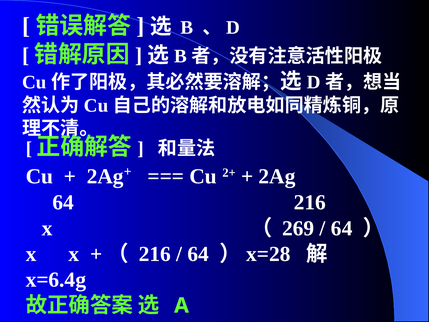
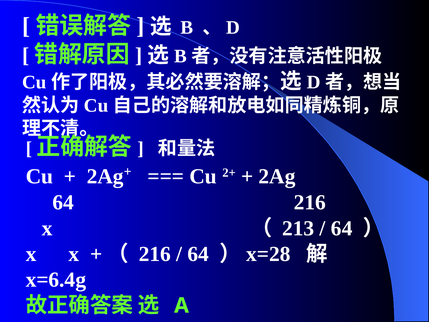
269: 269 -> 213 (298, 228)
